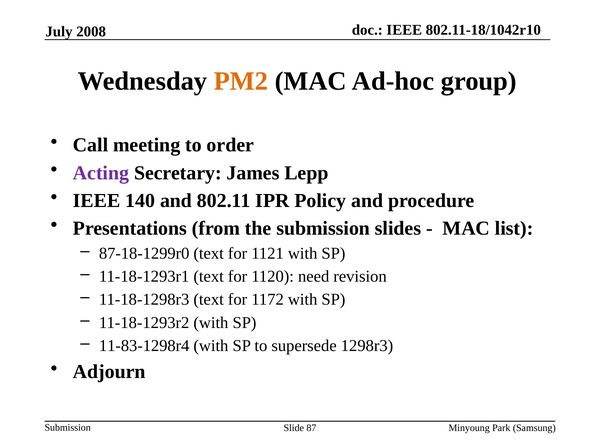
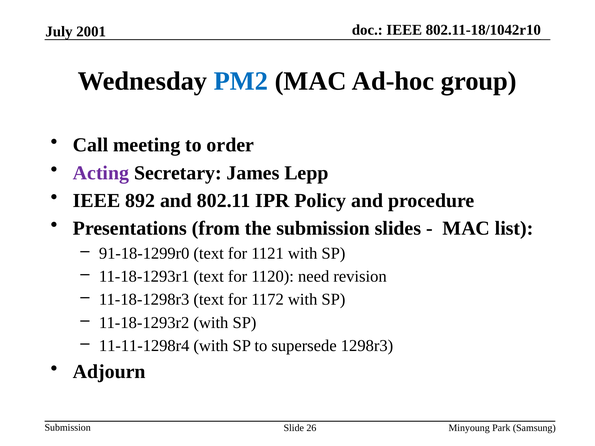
2008: 2008 -> 2001 (91, 32)
PM2 colour: orange -> blue (241, 81)
140: 140 -> 892 (140, 201)
87-18-1299r0: 87-18-1299r0 -> 91-18-1299r0 (144, 253)
11-83-1298r4: 11-83-1298r4 -> 11-11-1298r4 (144, 346)
87: 87 -> 26 (311, 428)
